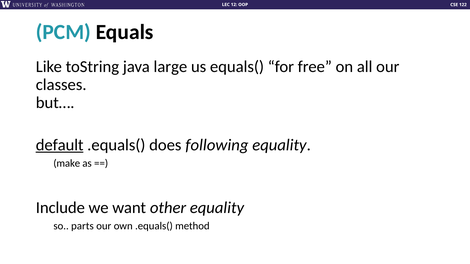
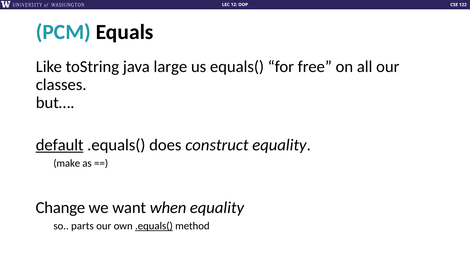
following: following -> construct (217, 145)
Include: Include -> Change (60, 208)
other: other -> when (168, 208)
.equals( underline: none -> present (154, 226)
